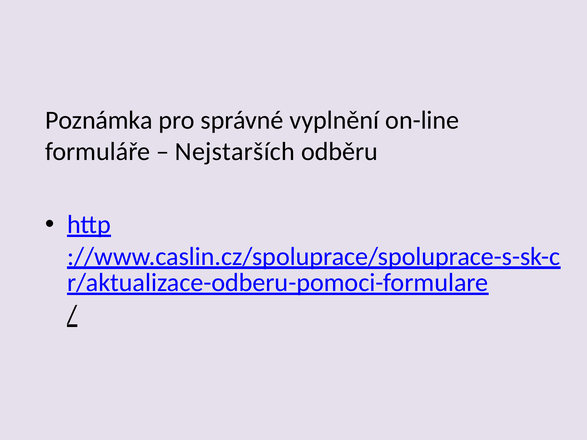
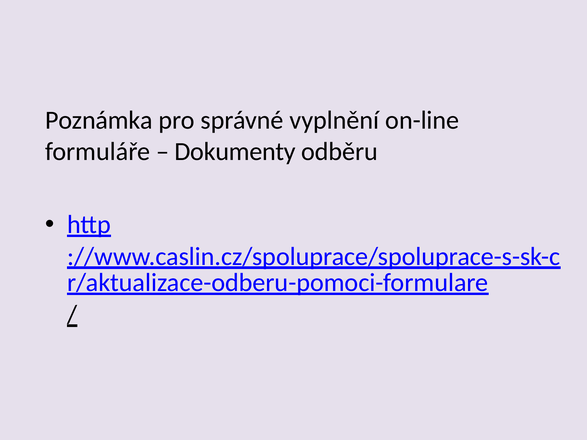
Nejstarších: Nejstarších -> Dokumenty (235, 152)
